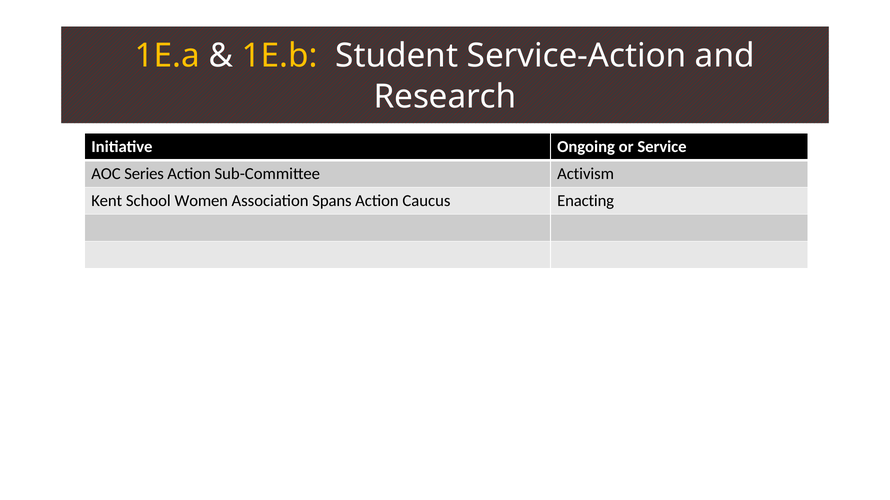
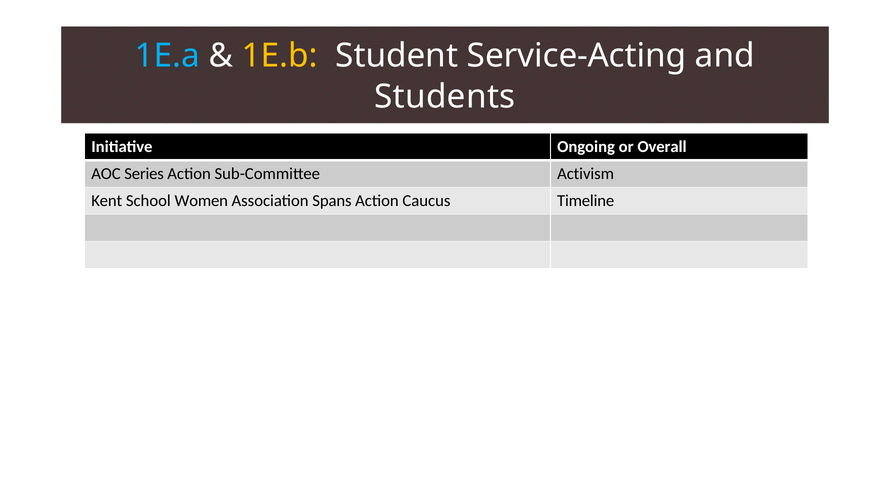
1E.a colour: yellow -> light blue (167, 56)
Service-Action: Service-Action -> Service-Acting (577, 56)
Research: Research -> Students (445, 97)
Service: Service -> Overall (662, 147)
Enacting: Enacting -> Timeline (586, 201)
